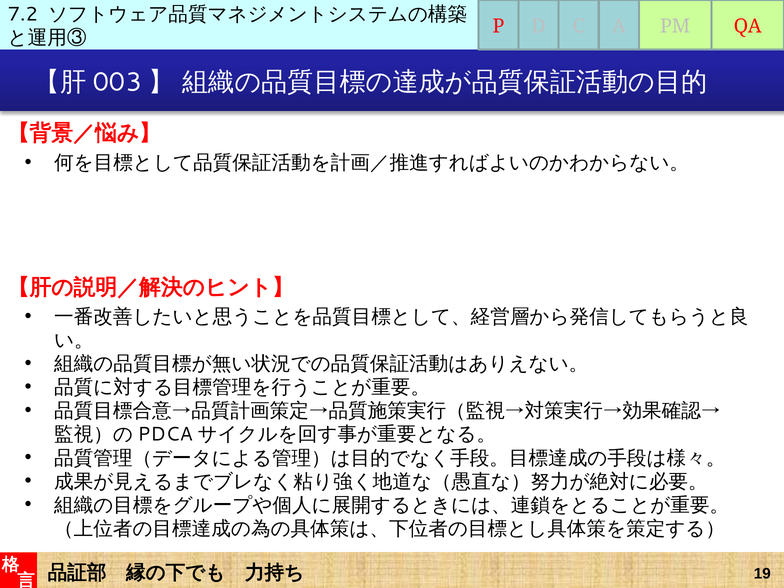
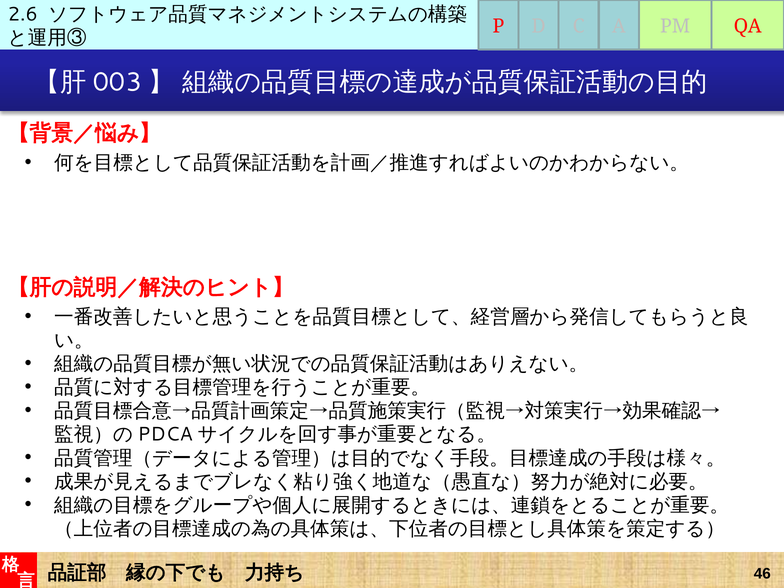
7.2: 7.2 -> 2.6 (23, 14)
19: 19 -> 46 (762, 574)
